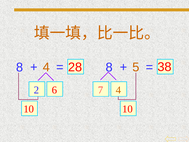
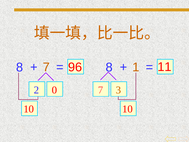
4: 4 -> 7 (46, 67)
28: 28 -> 96 (75, 67)
5: 5 -> 1 (136, 67)
38: 38 -> 11 (164, 67)
6: 6 -> 0 (54, 90)
7 4: 4 -> 3 (118, 90)
